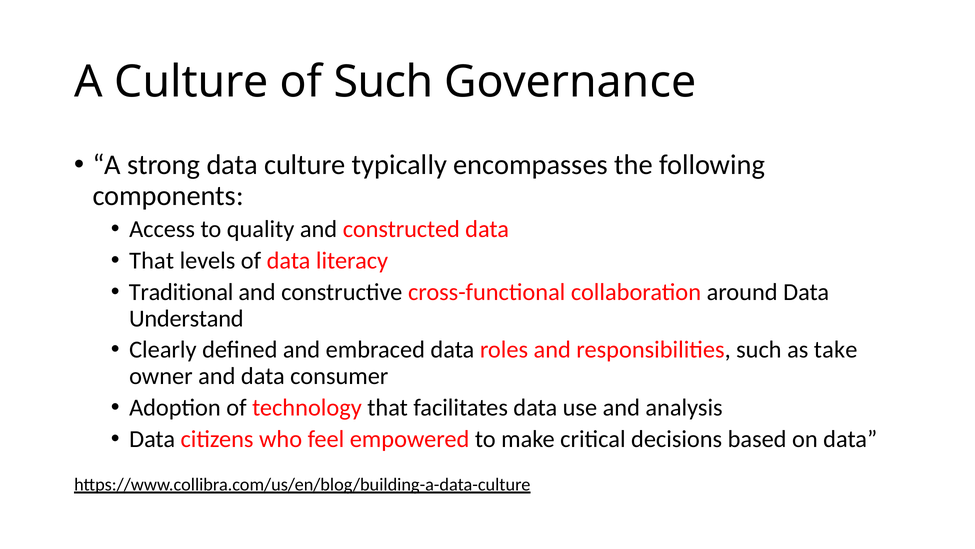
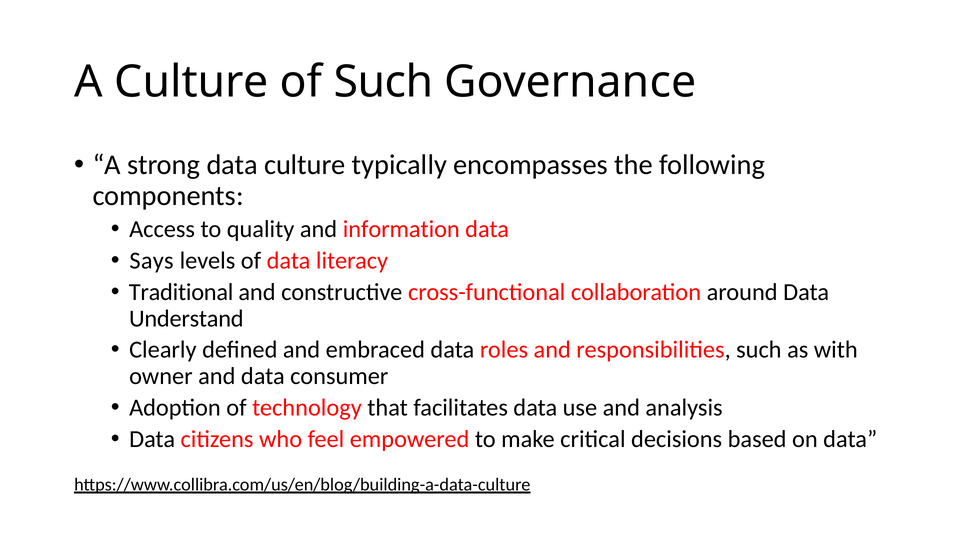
constructed: constructed -> information (401, 229)
That: That -> Says (152, 260)
take: take -> with (836, 350)
